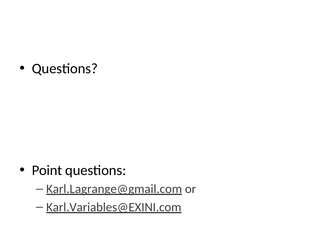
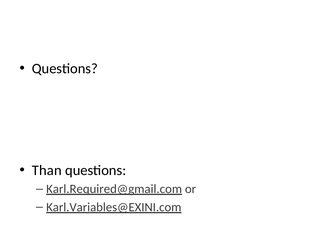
Point: Point -> Than (47, 170)
Karl.Lagrange@gmail.com: Karl.Lagrange@gmail.com -> Karl.Required@gmail.com (114, 189)
